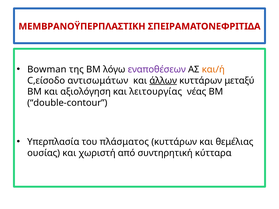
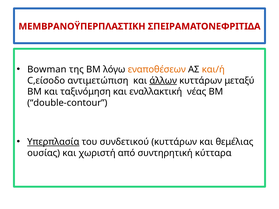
εναποθέσεων colour: purple -> orange (157, 69)
αντισωμάτων: αντισωμάτων -> αντιμετώπιση (98, 81)
αξιολόγηση: αξιολόγηση -> ταξινόμηση (86, 92)
λειτουργίας: λειτουργίας -> εναλλακτική (156, 92)
Υπερπλασία underline: none -> present (53, 142)
πλάσματος: πλάσματος -> συνδετικού (124, 142)
